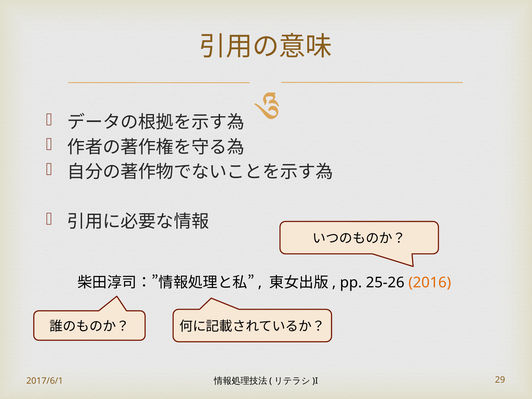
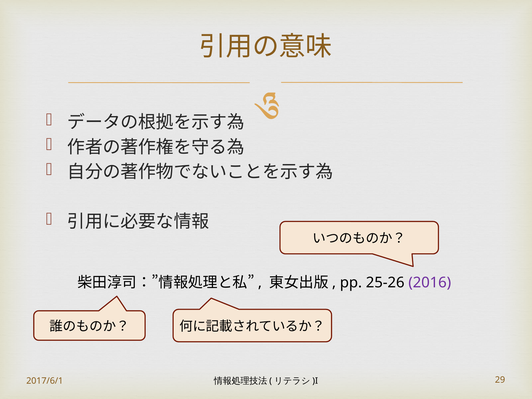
2016 colour: orange -> purple (430, 282)
